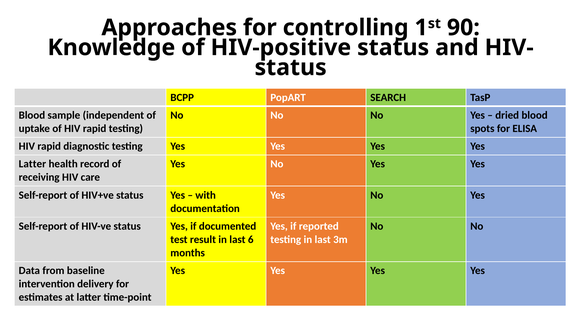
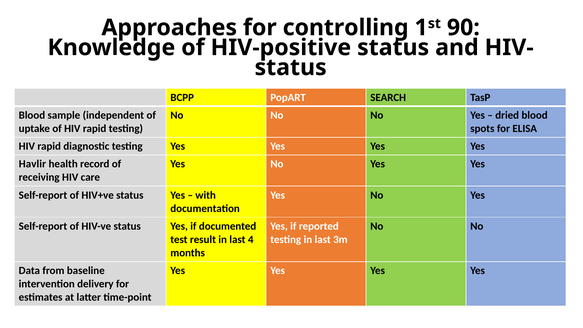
Latter: Latter -> Havlir (32, 164)
6: 6 -> 4 (251, 239)
